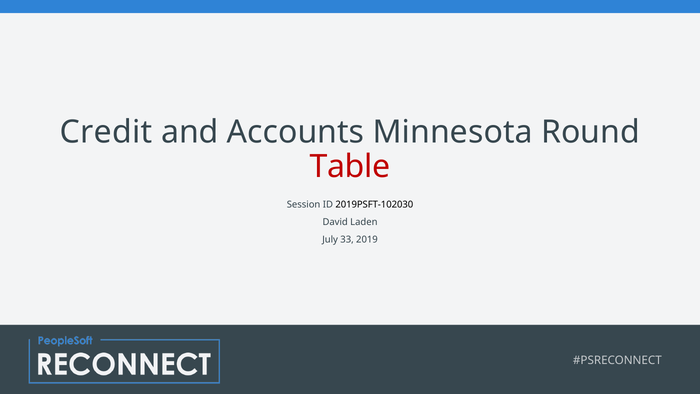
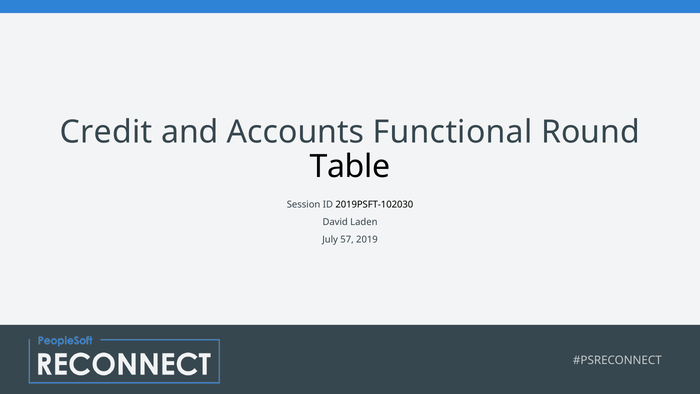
Minnesota: Minnesota -> Functional (453, 132)
Table colour: red -> black (350, 167)
33: 33 -> 57 (347, 240)
